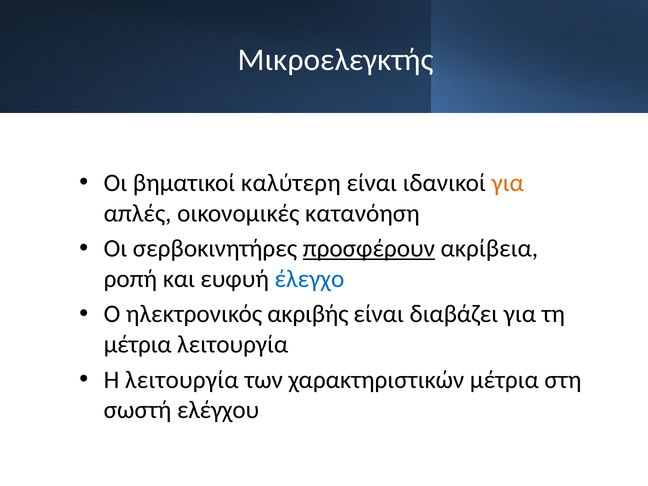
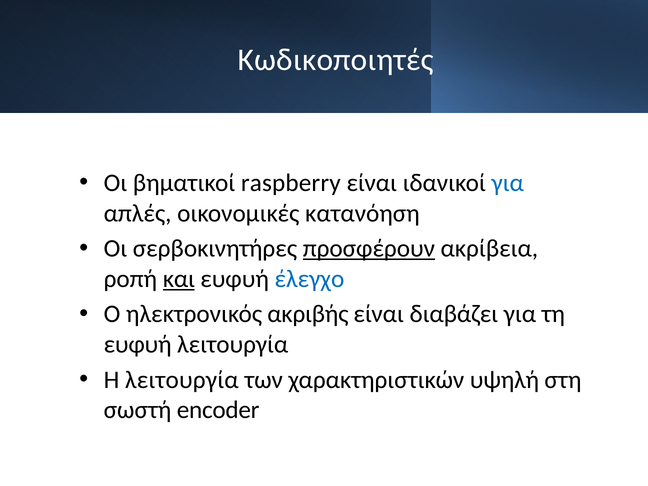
Μικροελεγκτής: Μικροελεγκτής -> Κωδικοποιητές (336, 60)
καλύτερη: καλύτερη -> raspberry (291, 183)
για colour: orange -> blue (508, 183)
και underline: none -> present (179, 279)
μέτρια: μέτρια -> ευφυή (138, 344)
χαρακτηριστικών μέτρια: μέτρια -> υψηλή (504, 380)
ελέγχου: ελέγχου -> encoder (218, 410)
